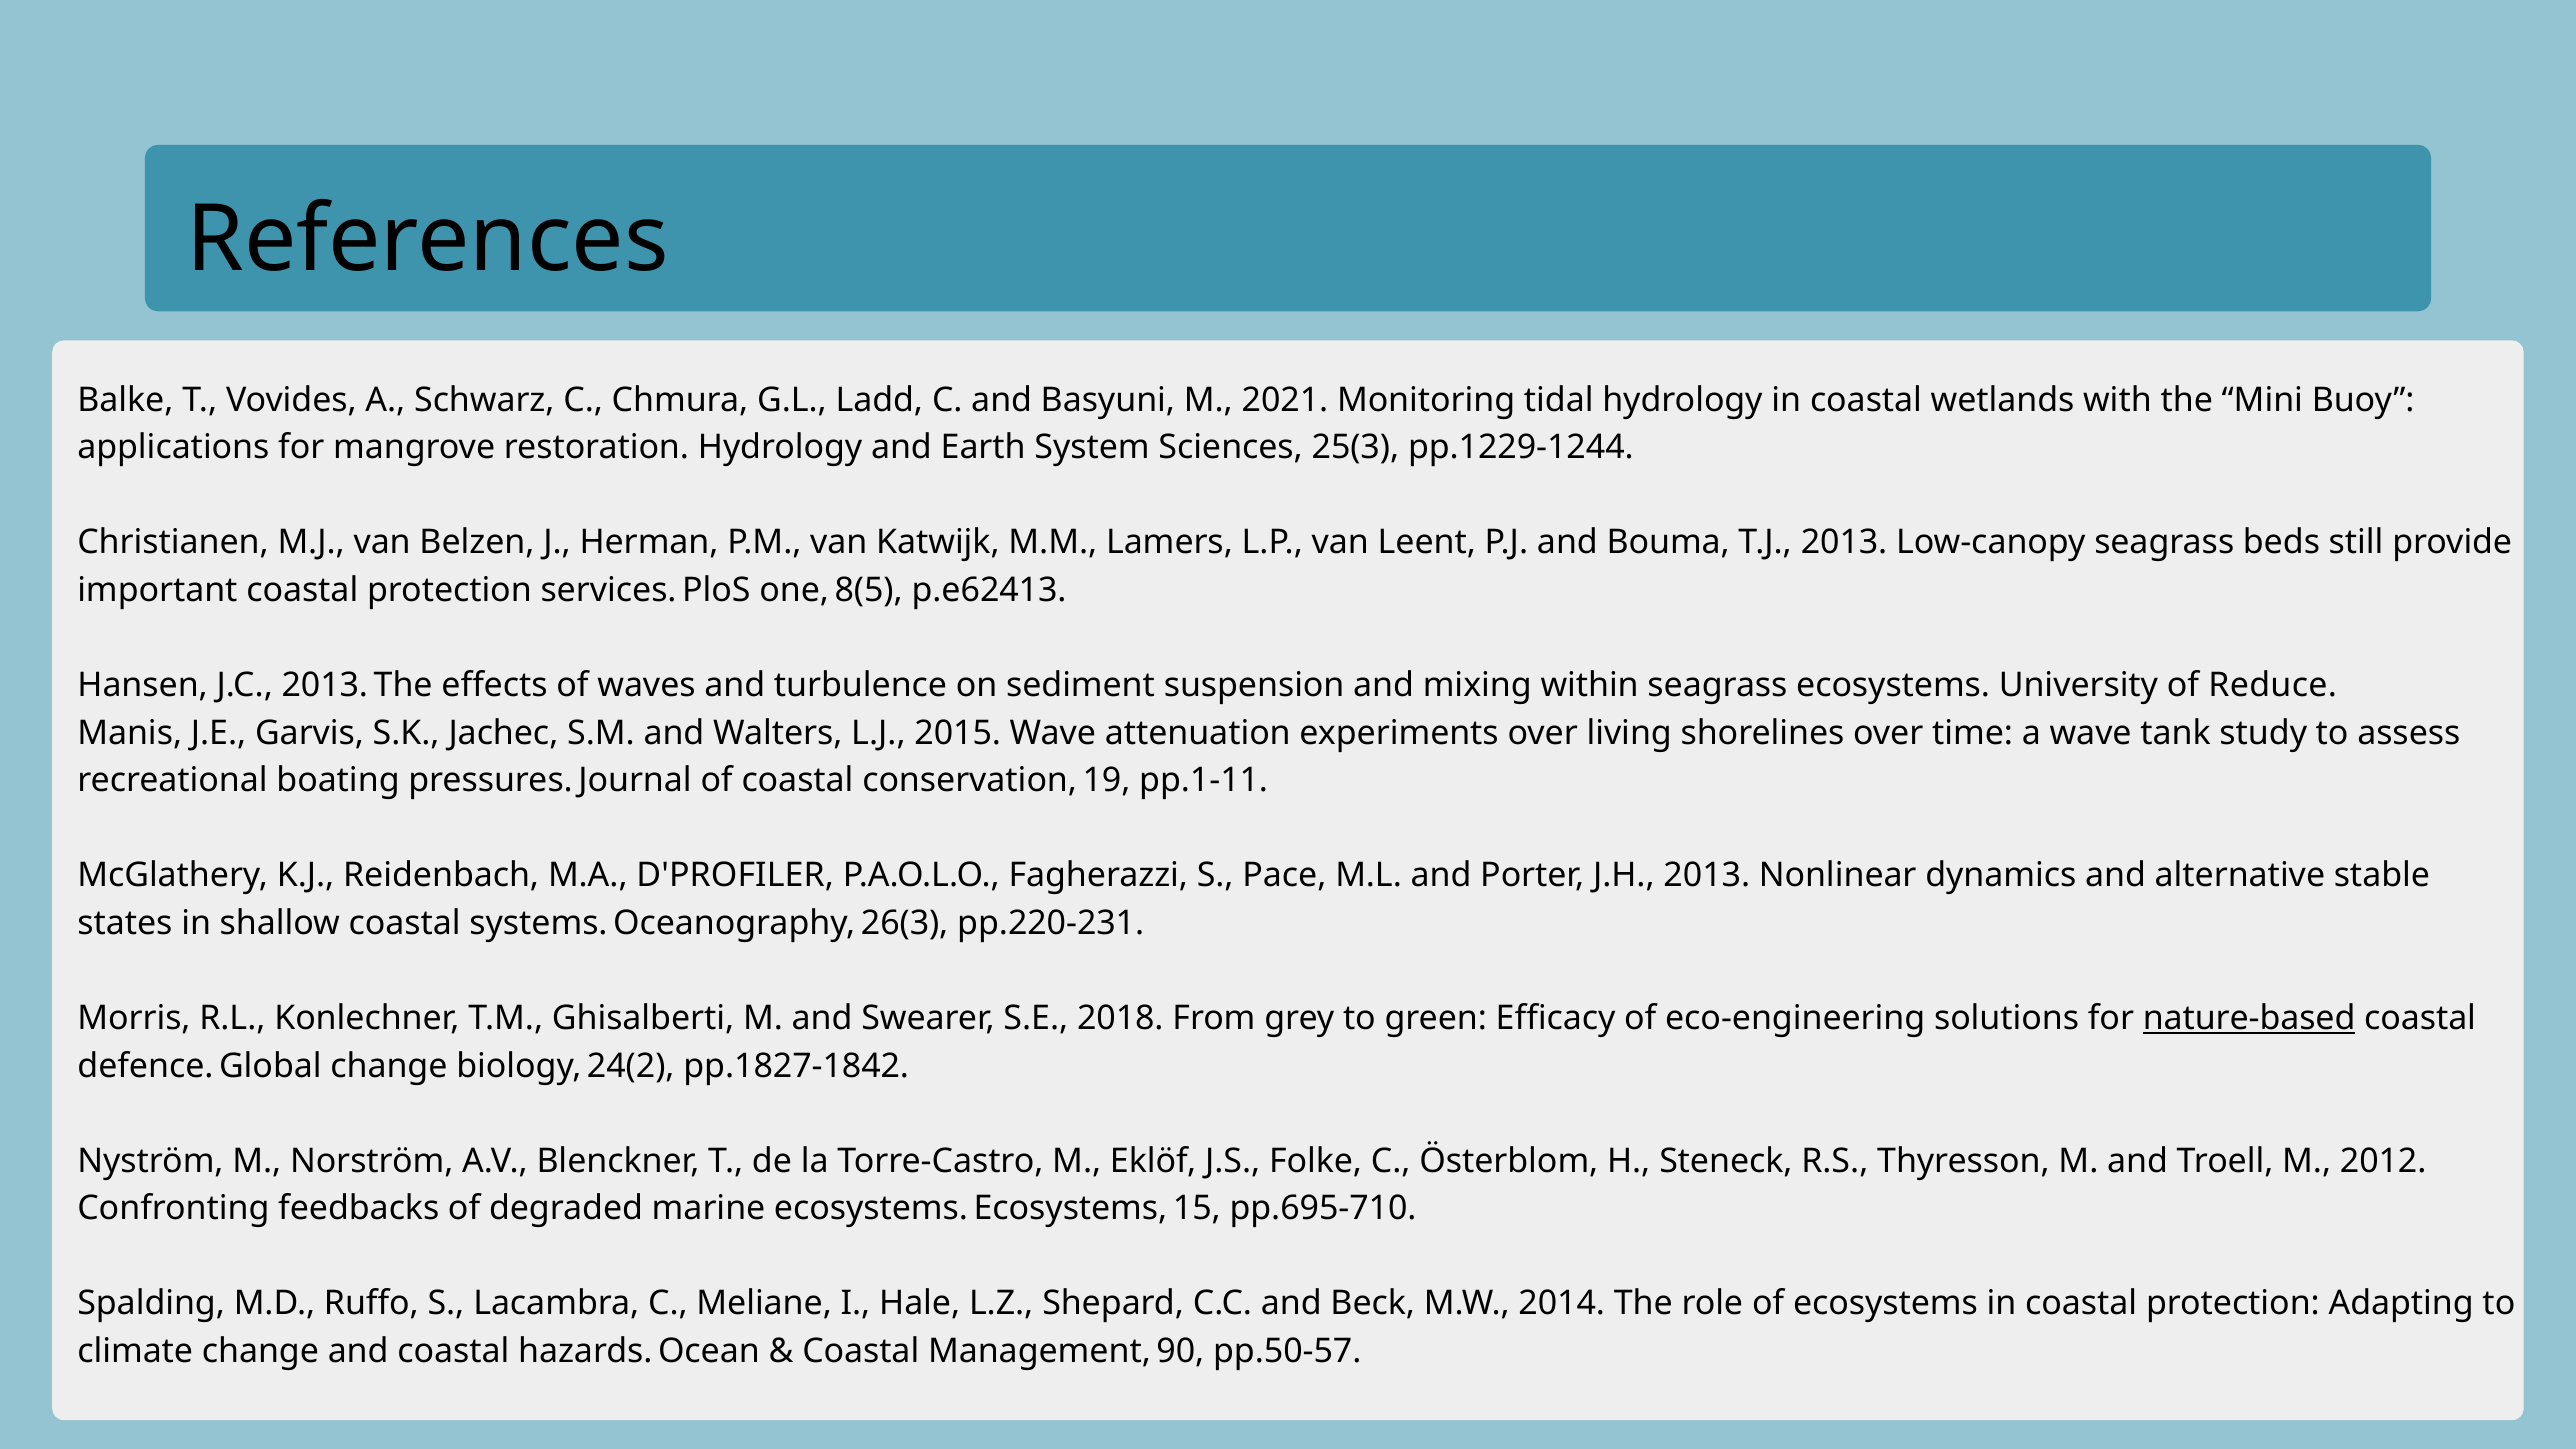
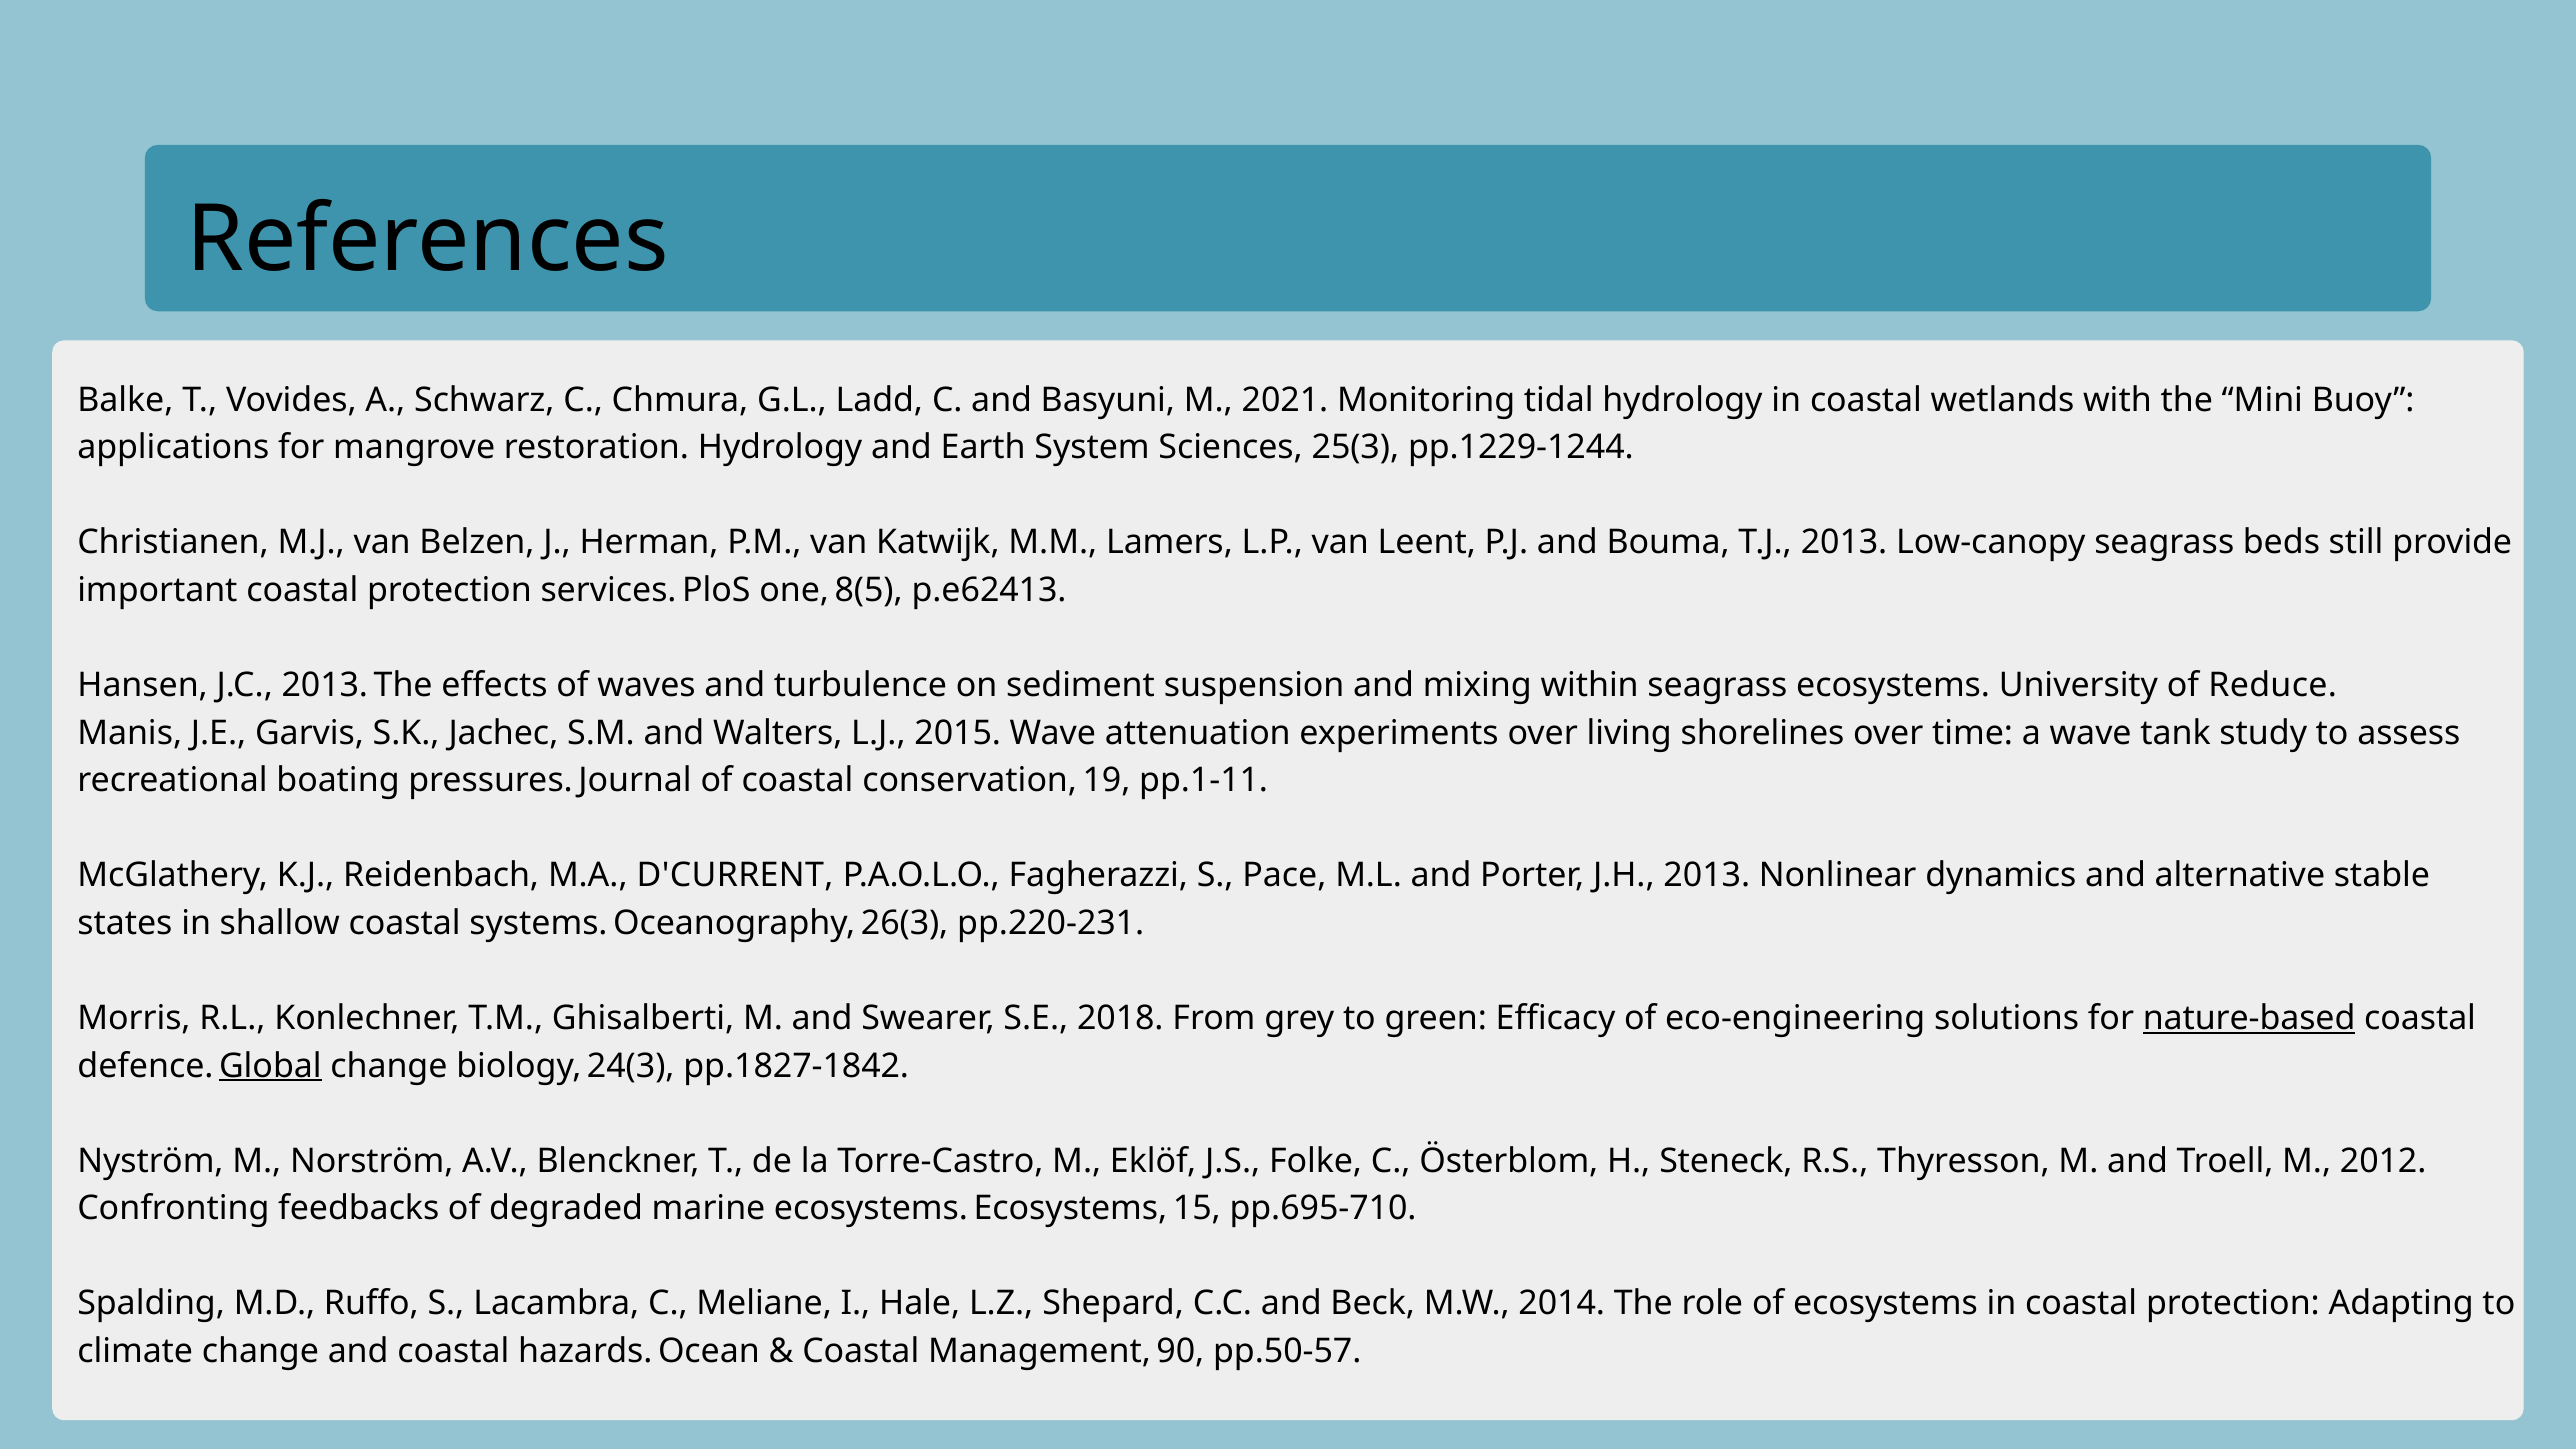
D'PROFILER: D'PROFILER -> D'CURRENT (735, 876)
Global underline: none -> present (270, 1066)
24(2: 24(2 -> 24(3 (631, 1066)
